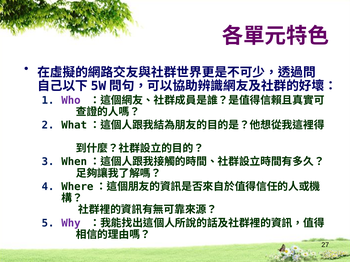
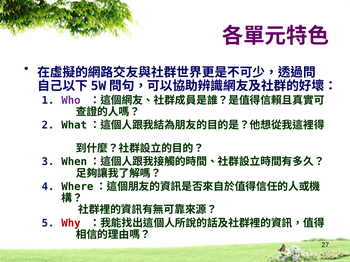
Why colour: purple -> red (71, 224)
